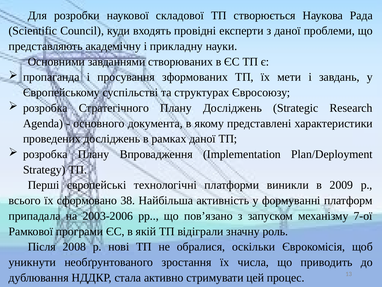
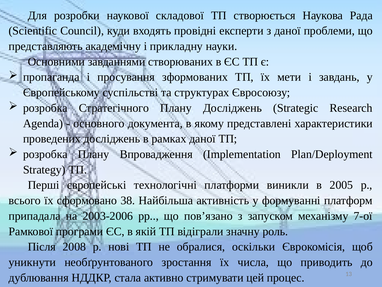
2009: 2009 -> 2005 (341, 185)
